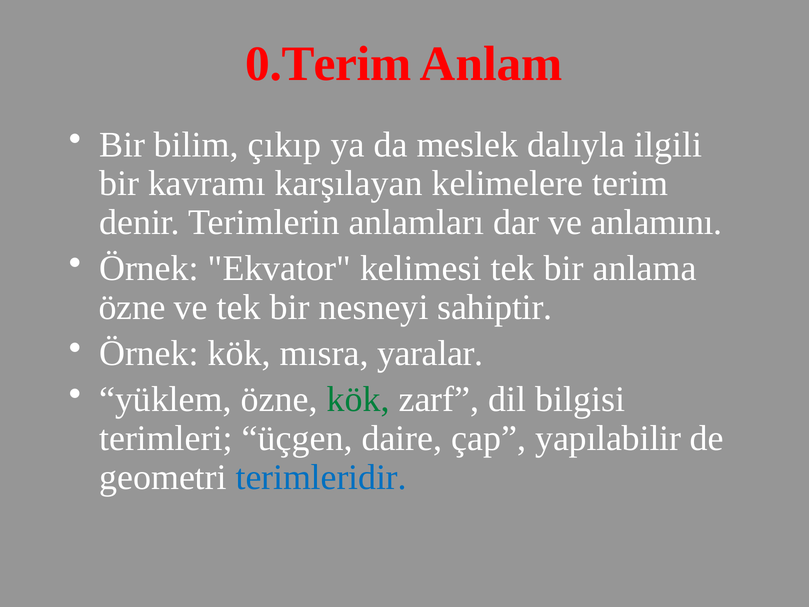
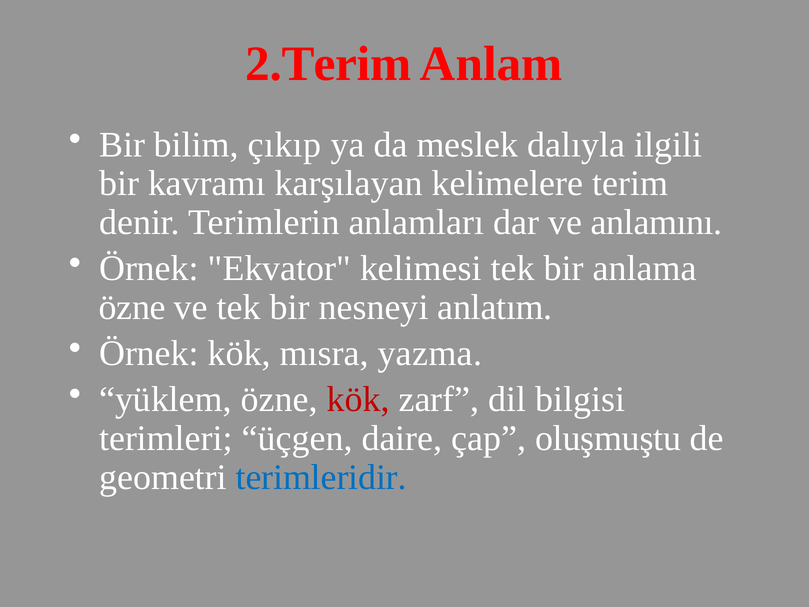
0.Terim: 0.Terim -> 2.Terim (328, 64)
sahiptir: sahiptir -> anlatım (495, 307)
yaralar: yaralar -> yazma (430, 353)
kök colour: green -> red (358, 399)
yapılabilir: yapılabilir -> oluşmuştu (608, 438)
